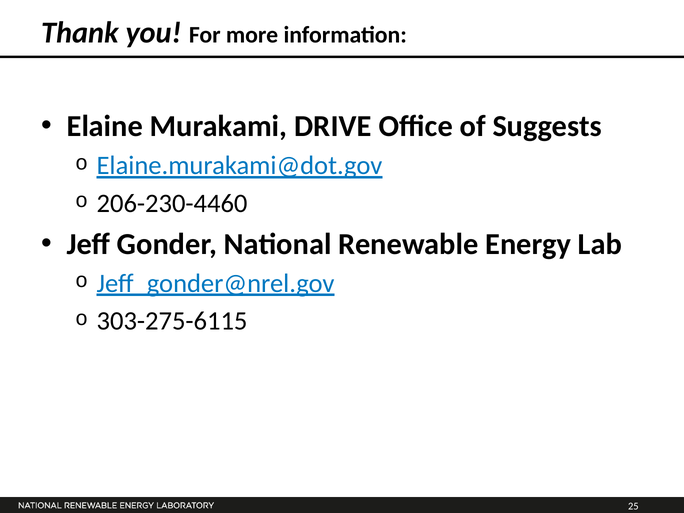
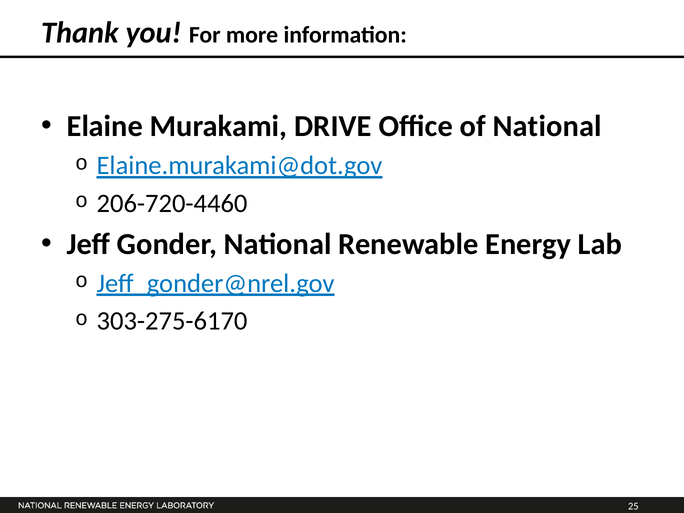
of Suggests: Suggests -> National (547, 126)
206-230-4460: 206-230-4460 -> 206-720-4460 (172, 204)
303-275-6115: 303-275-6115 -> 303-275-6170 (172, 321)
